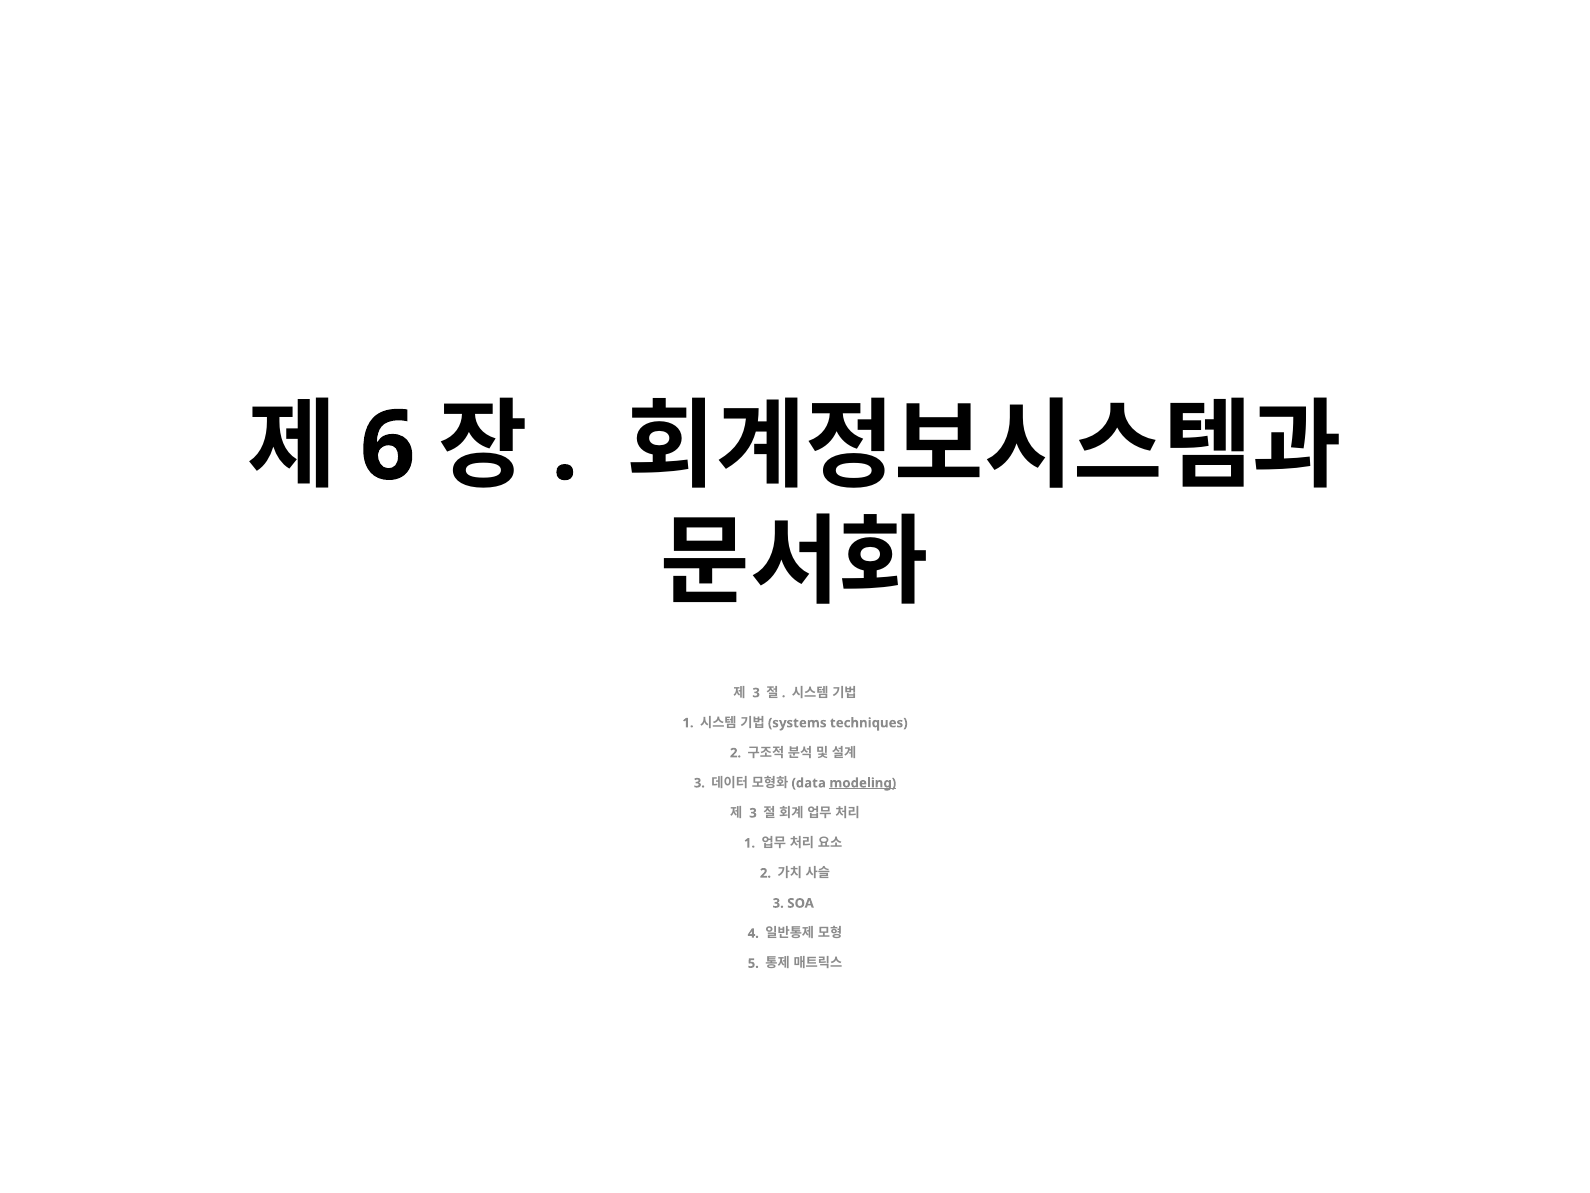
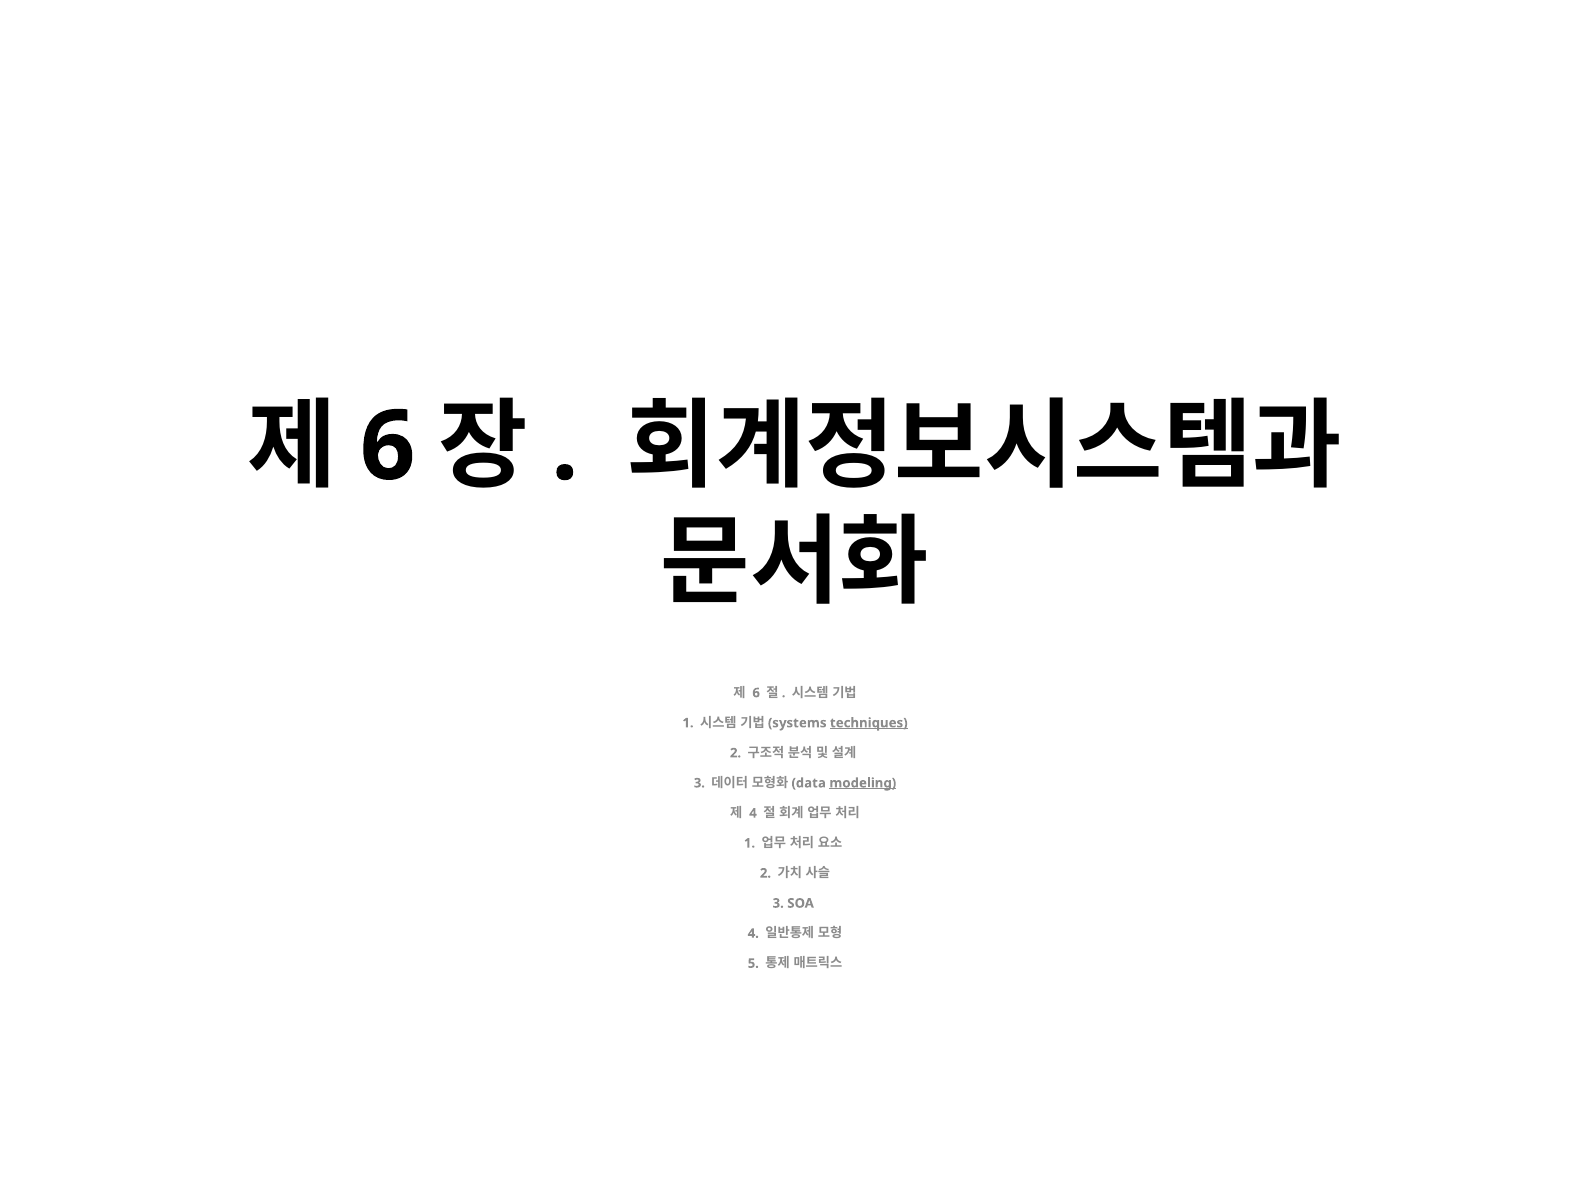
3: 3 -> 6 (756, 693)
techniques underline: none -> present (869, 723)
3: 3 -> 4 (753, 813)
